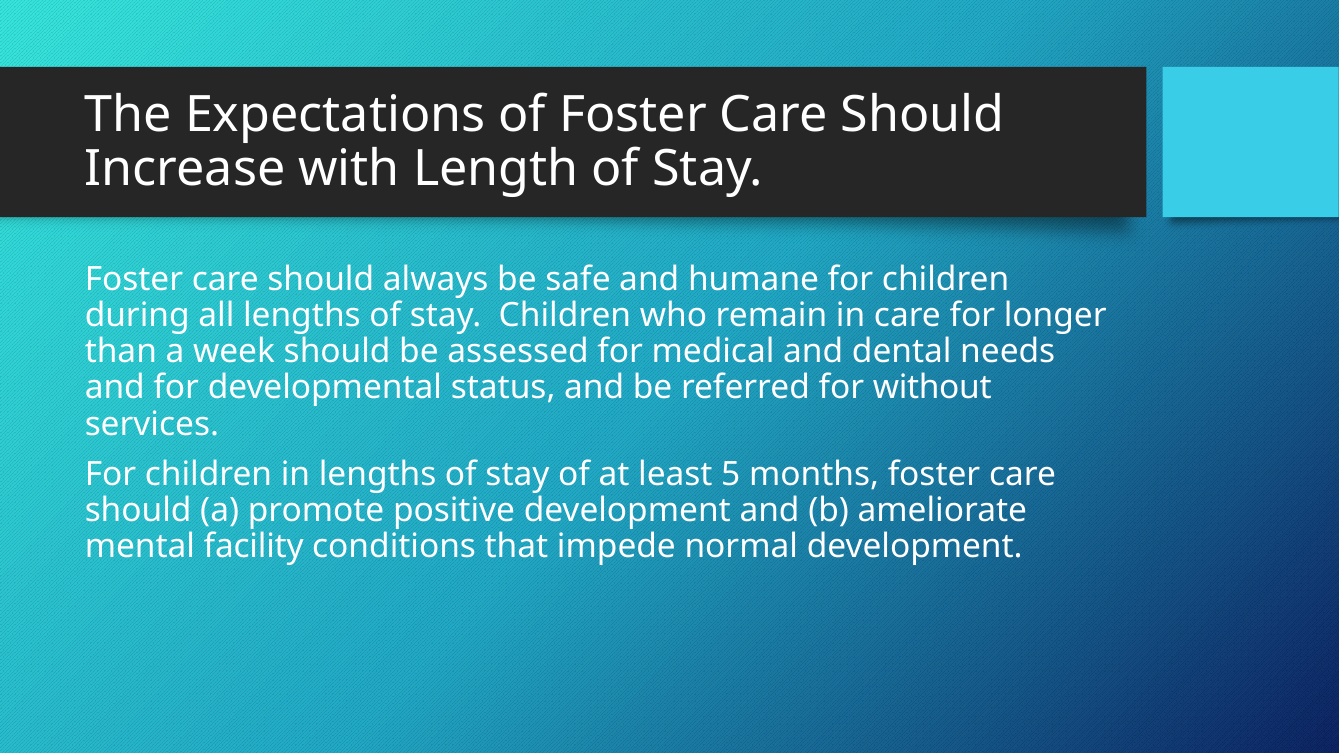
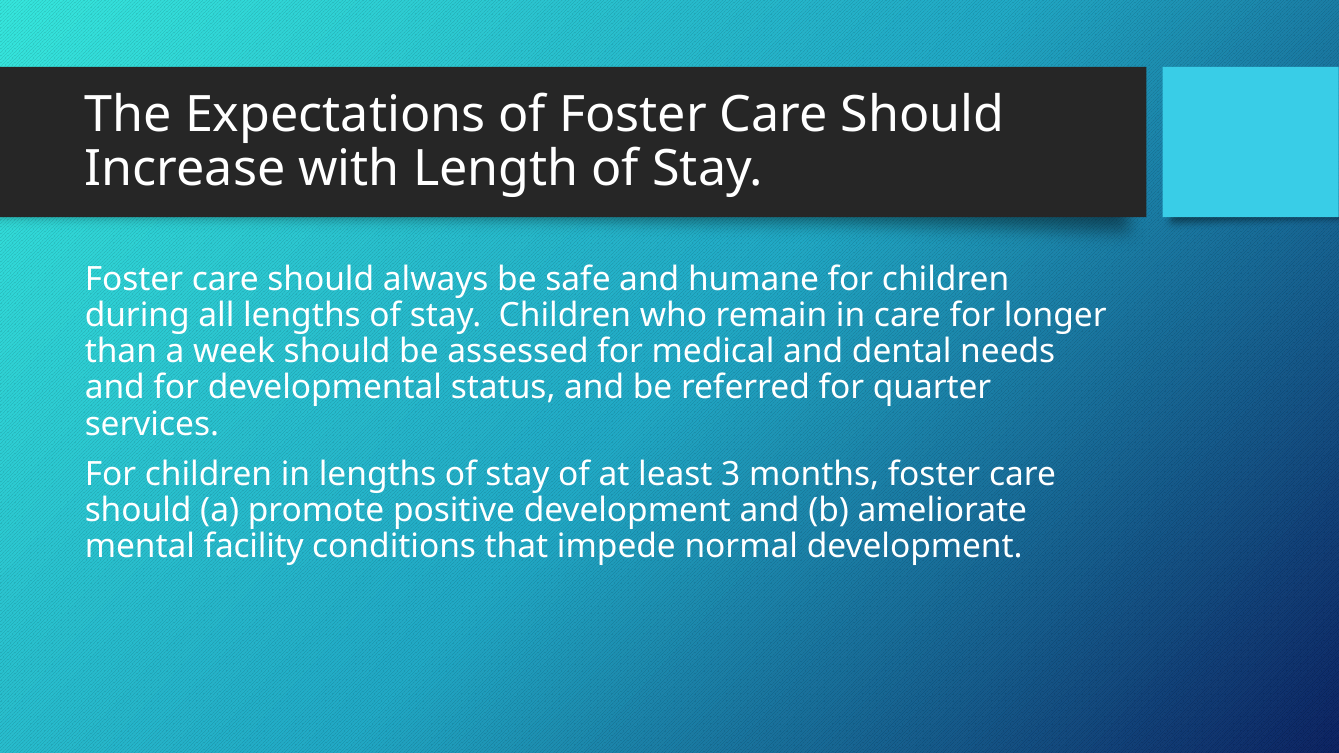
without: without -> quarter (932, 388)
5: 5 -> 3 (731, 474)
